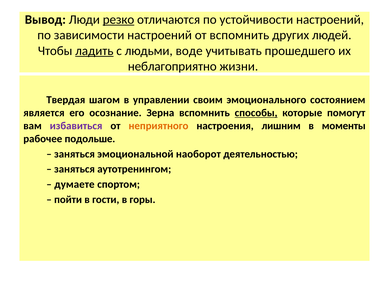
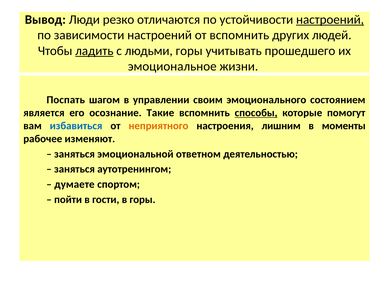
резко underline: present -> none (119, 20)
настроений underline: none -> present (330, 20)
людьми воде: воде -> горы (189, 51)
неблагоприятно: неблагоприятно -> эмоциональное (172, 66)
Твердая: Твердая -> Поспать (66, 100)
Зерна: Зерна -> Такие (160, 113)
избавиться colour: purple -> blue (76, 126)
подольше: подольше -> изменяют (90, 139)
наоборот: наоборот -> ответном (198, 154)
